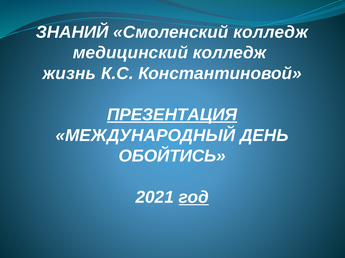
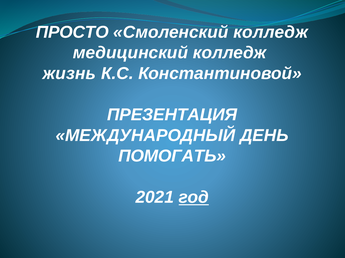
ЗНАНИЙ: ЗНАНИЙ -> ПРОСТО (72, 32)
ПРЕЗЕНТАЦИЯ underline: present -> none (172, 115)
ОБОЙТИСЬ: ОБОЙТИСЬ -> ПОМОГАТЬ (172, 156)
